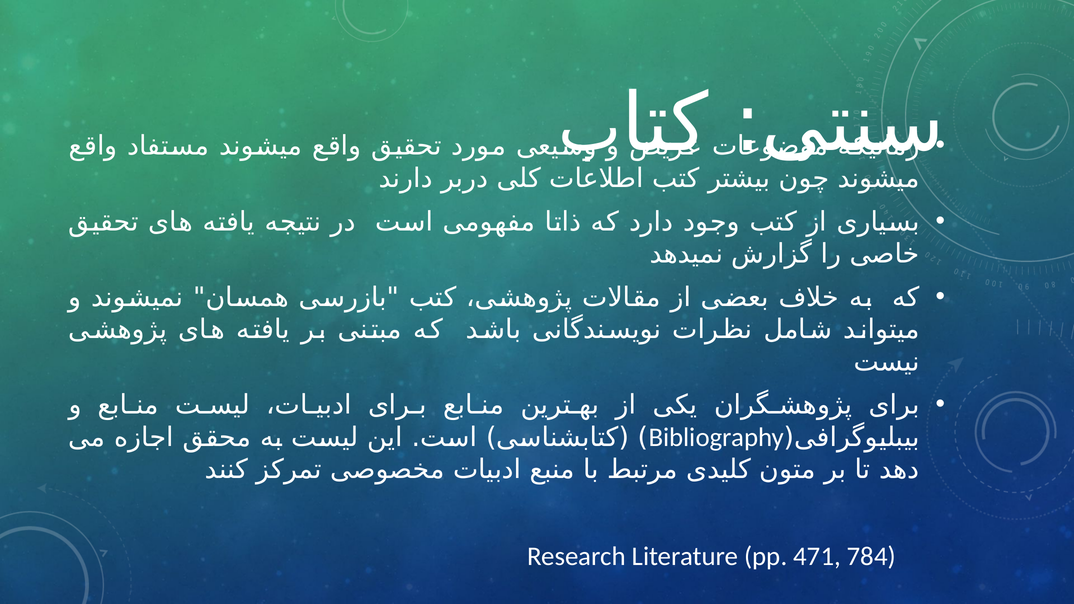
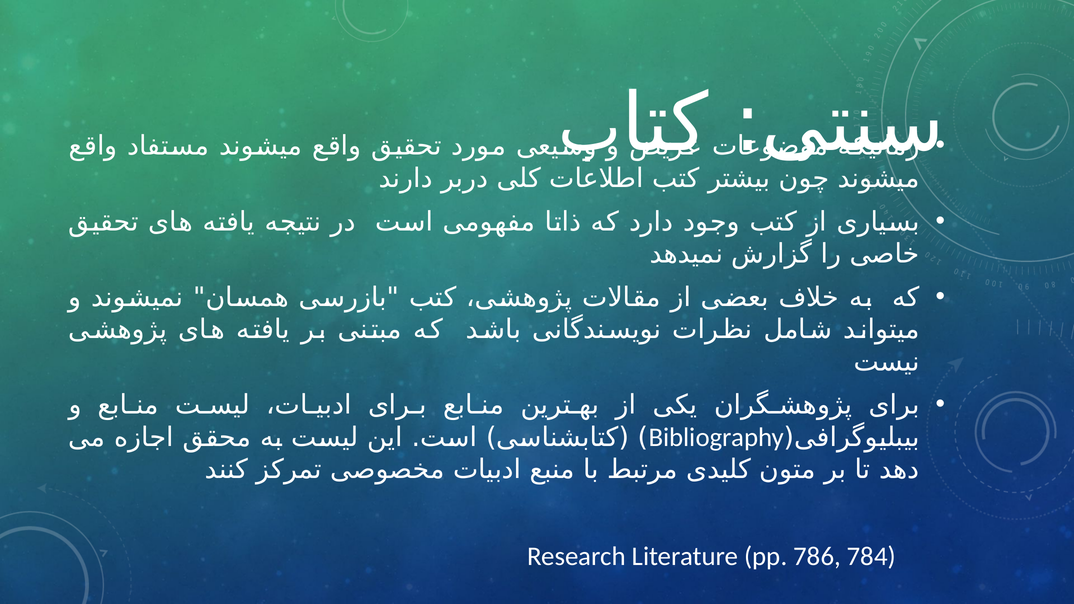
471: 471 -> 786 (817, 556)
